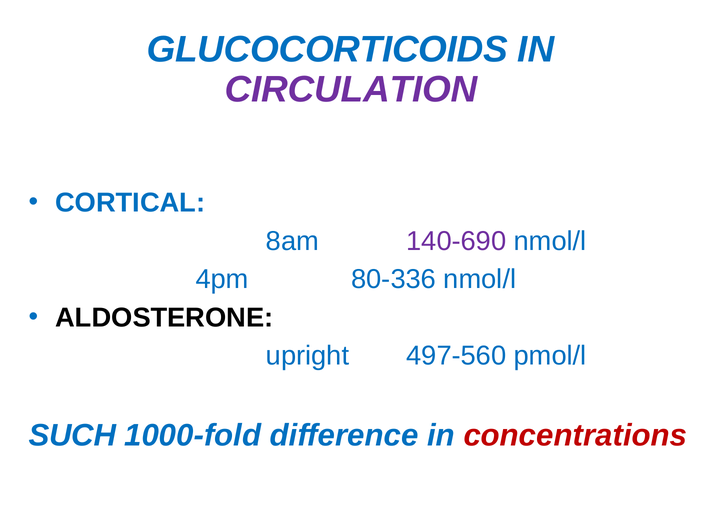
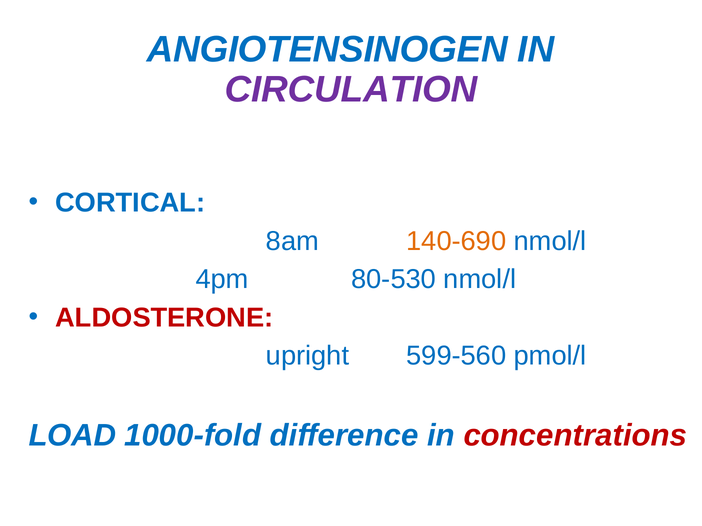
GLUCOCORTICOIDS: GLUCOCORTICOIDS -> ANGIOTENSINOGEN (327, 50)
140-690 colour: purple -> orange (456, 241)
80-336: 80-336 -> 80-530 (394, 280)
ALDOSTERONE colour: black -> red (164, 318)
497-560: 497-560 -> 599-560 (456, 356)
SUCH: SUCH -> LOAD (72, 436)
